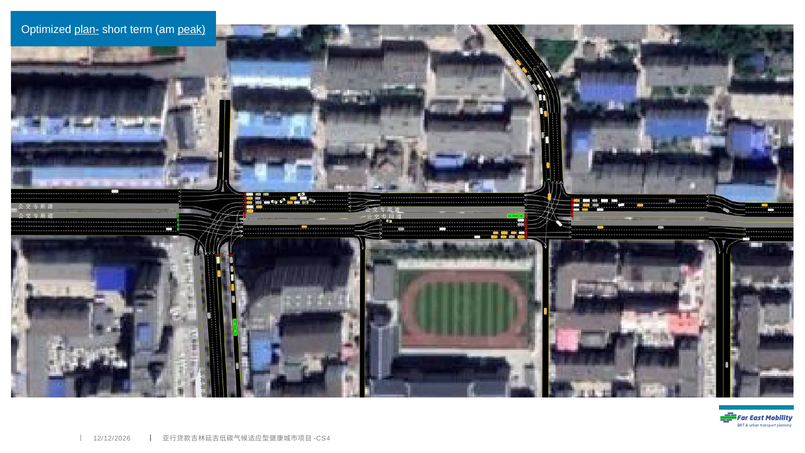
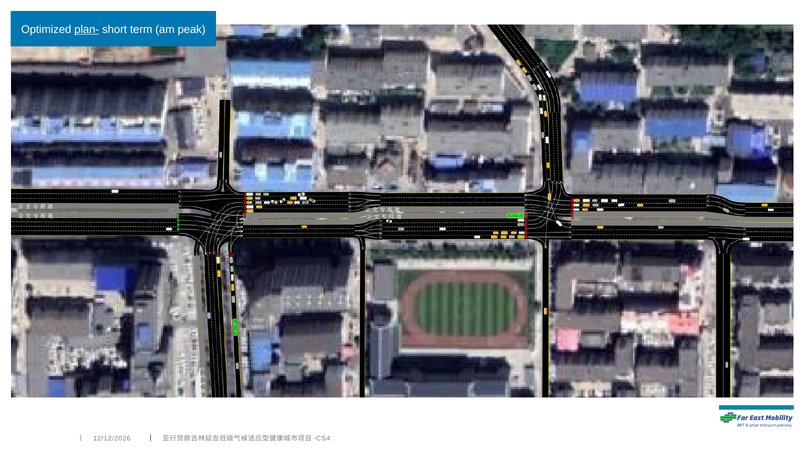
peak underline: present -> none (192, 29)
